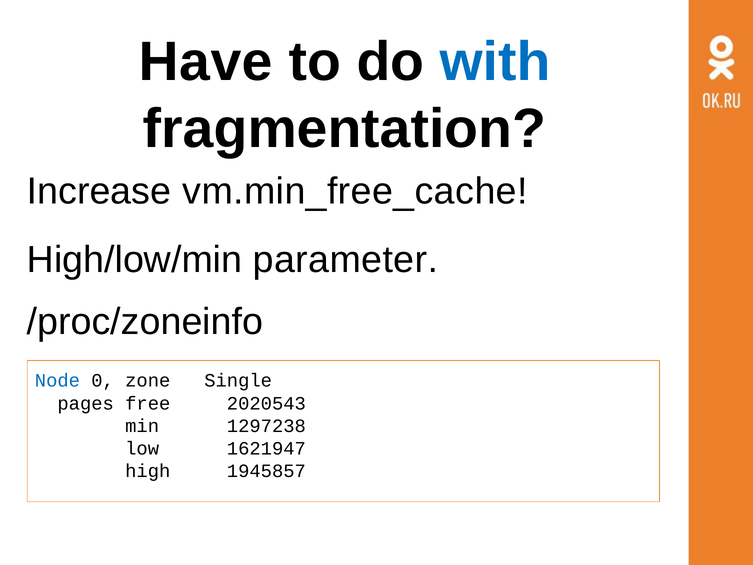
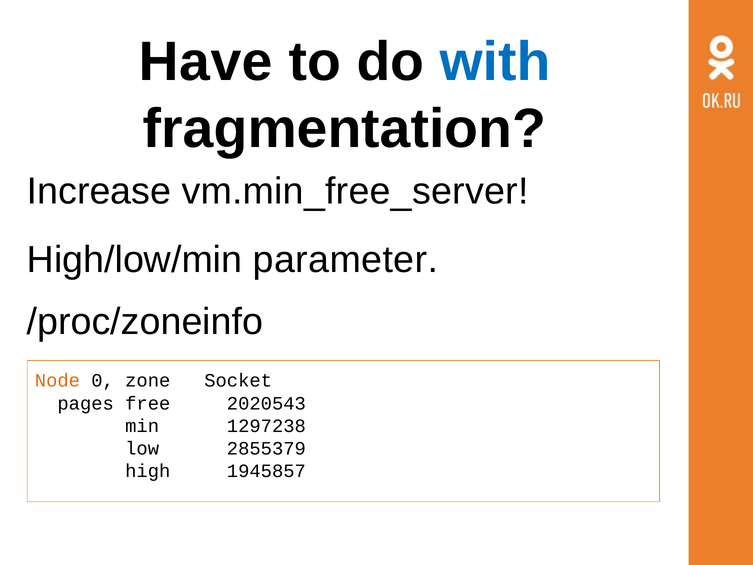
vm.min_free_cache: vm.min_free_cache -> vm.min_free_server (355, 191)
Node colour: blue -> orange (57, 381)
Single: Single -> Socket (238, 381)
1621947: 1621947 -> 2855379 (266, 448)
